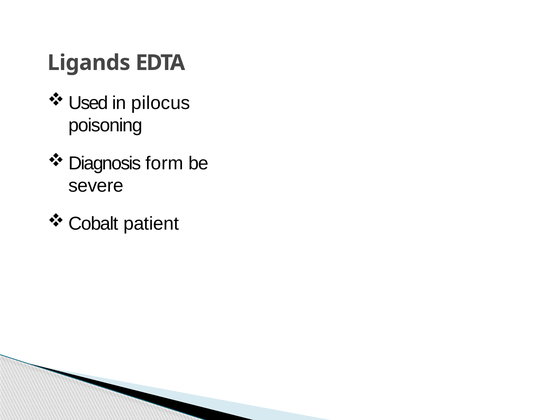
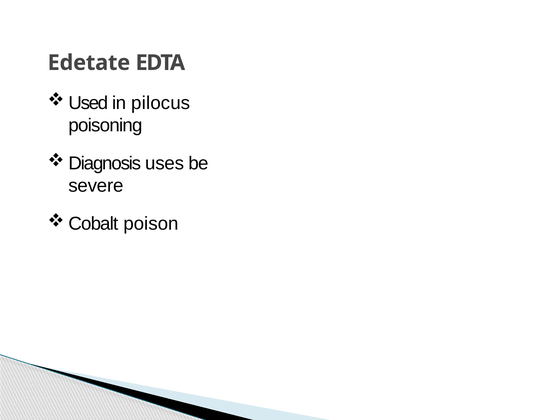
Ligands: Ligands -> Edetate (89, 63)
form: form -> uses (165, 163)
patient: patient -> poison (151, 224)
